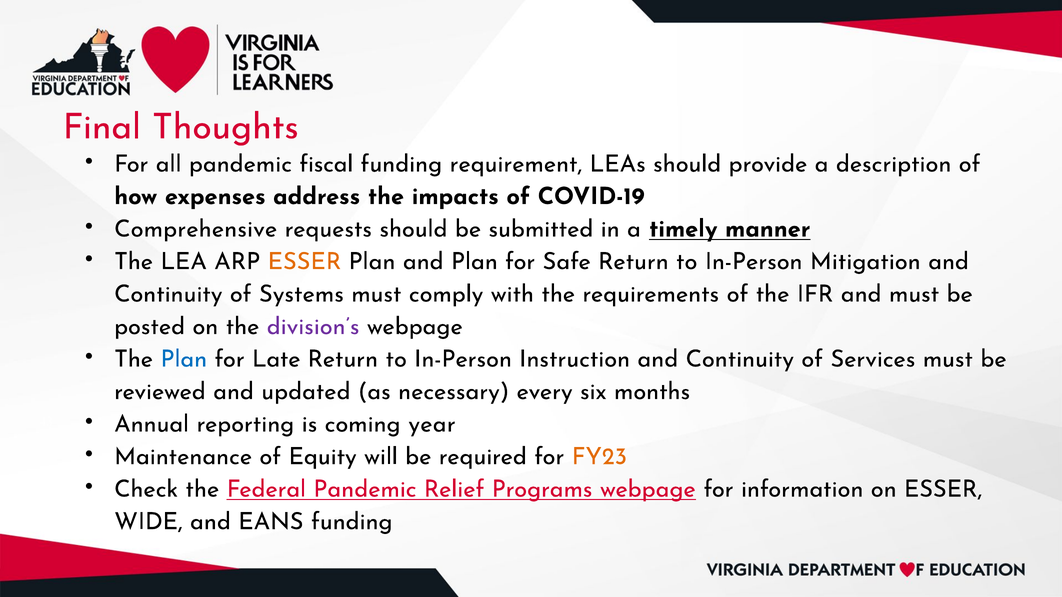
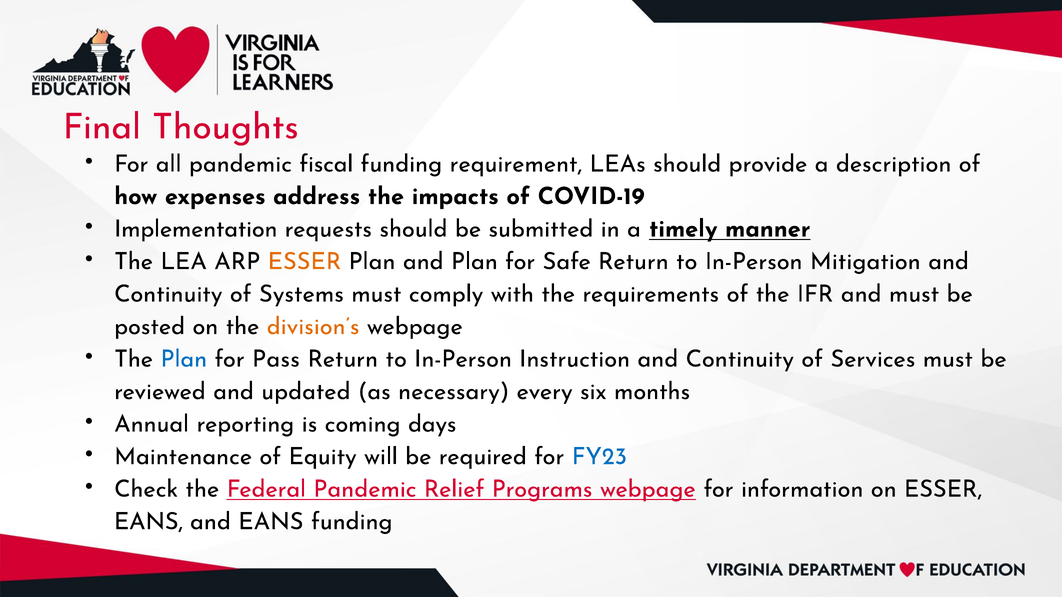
Comprehensive: Comprehensive -> Implementation (196, 229)
division’s colour: purple -> orange (313, 327)
Late: Late -> Pass (276, 359)
year: year -> days (432, 424)
FY23 colour: orange -> blue (599, 457)
WIDE: WIDE -> EANS (149, 522)
